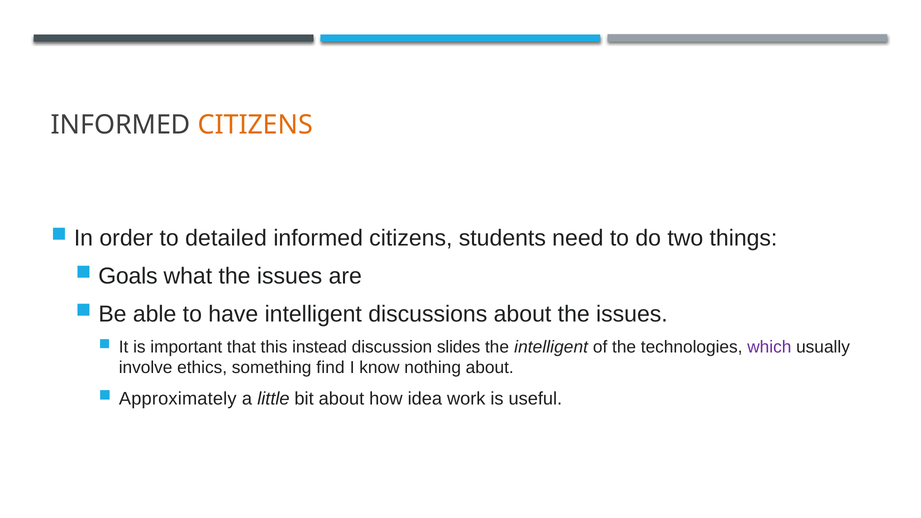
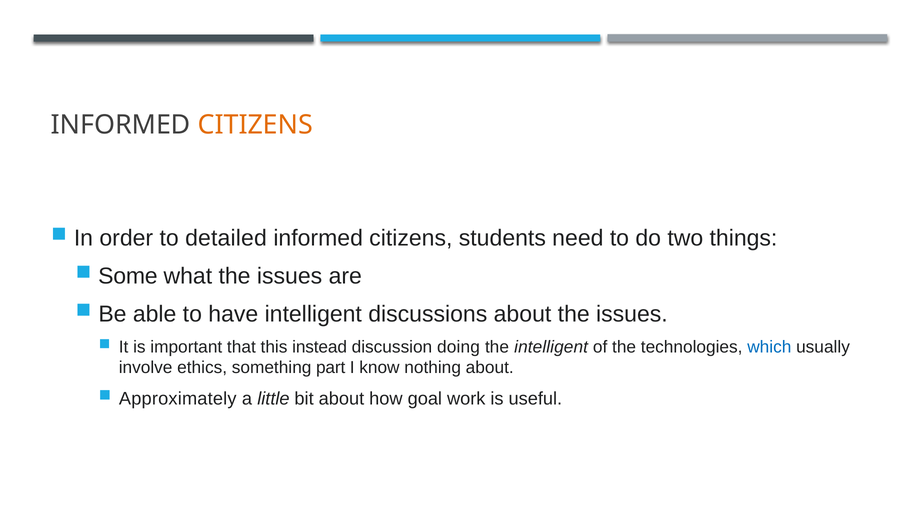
Goals: Goals -> Some (128, 276)
slides: slides -> doing (459, 347)
which colour: purple -> blue (769, 347)
find: find -> part (331, 368)
idea: idea -> goal (425, 399)
